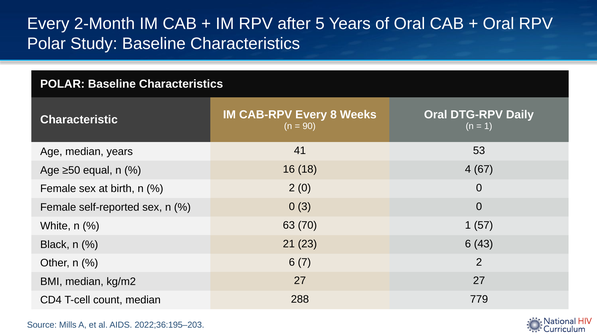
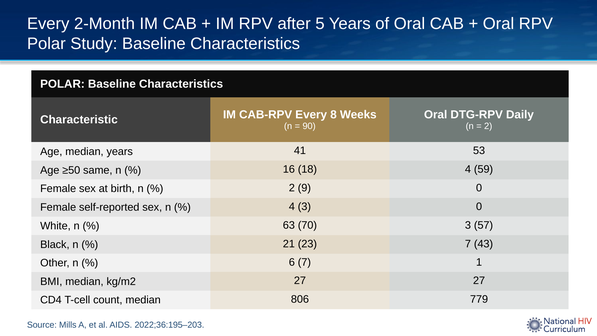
1: 1 -> 2 (488, 126)
equal: equal -> same (98, 170)
67: 67 -> 59 (484, 169)
2 0: 0 -> 9 (304, 188)
0: 0 -> 4 (292, 206)
70 1: 1 -> 3 (468, 225)
23 6: 6 -> 7 (468, 244)
7 2: 2 -> 1 (479, 262)
288: 288 -> 806 (300, 299)
